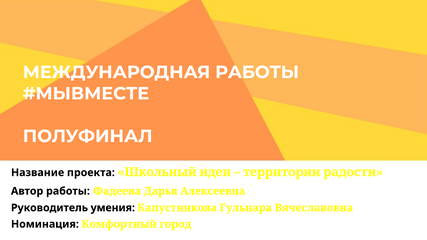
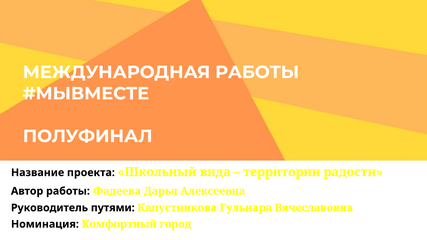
идеи: идеи -> вида (215, 172)
умения: умения -> путями (113, 208)
